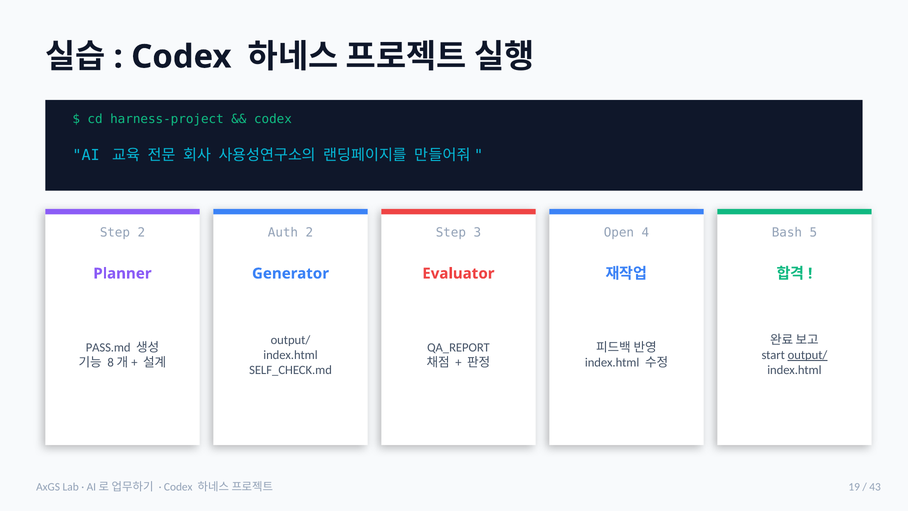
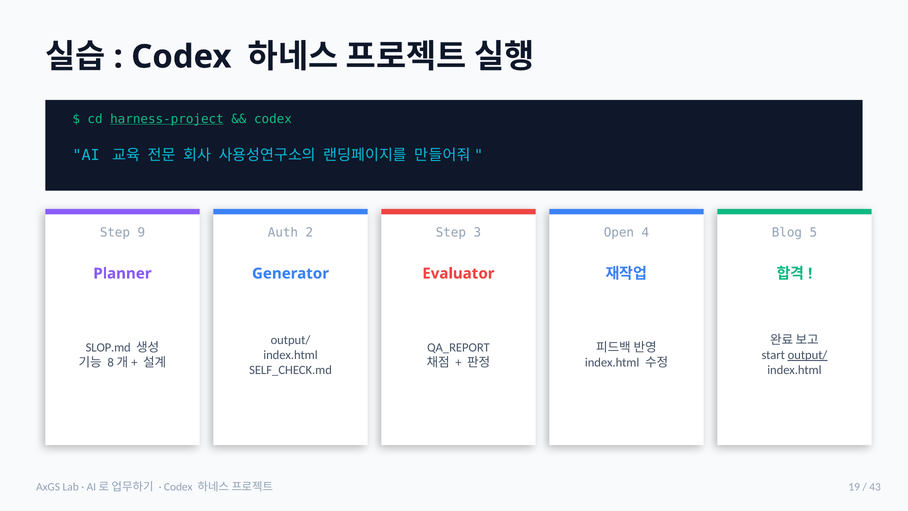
harness-project underline: none -> present (167, 119)
Step 2: 2 -> 9 (141, 232)
Bash: Bash -> Blog (787, 232)
PASS.md: PASS.md -> SLOP.md (108, 347)
